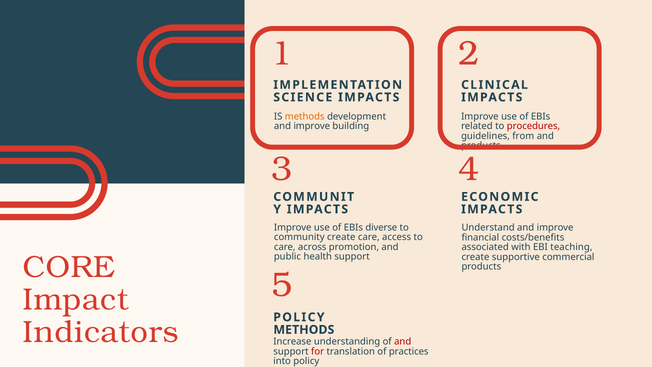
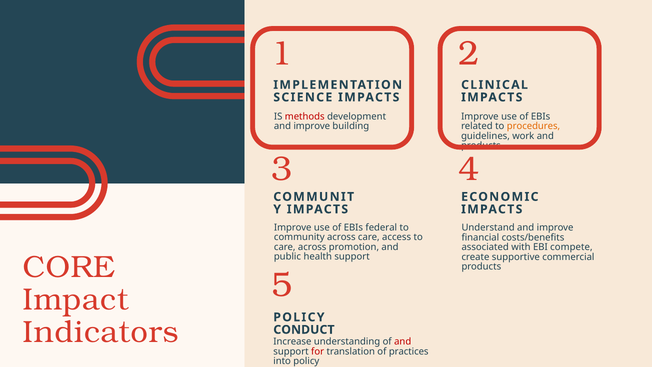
methods colour: orange -> red (305, 116)
procedures colour: red -> orange (533, 126)
from: from -> work (523, 136)
diverse: diverse -> federal (381, 228)
community create: create -> across (341, 237)
teaching: teaching -> compete (571, 247)
METHODS: METHODS -> CONDUCT (304, 330)
